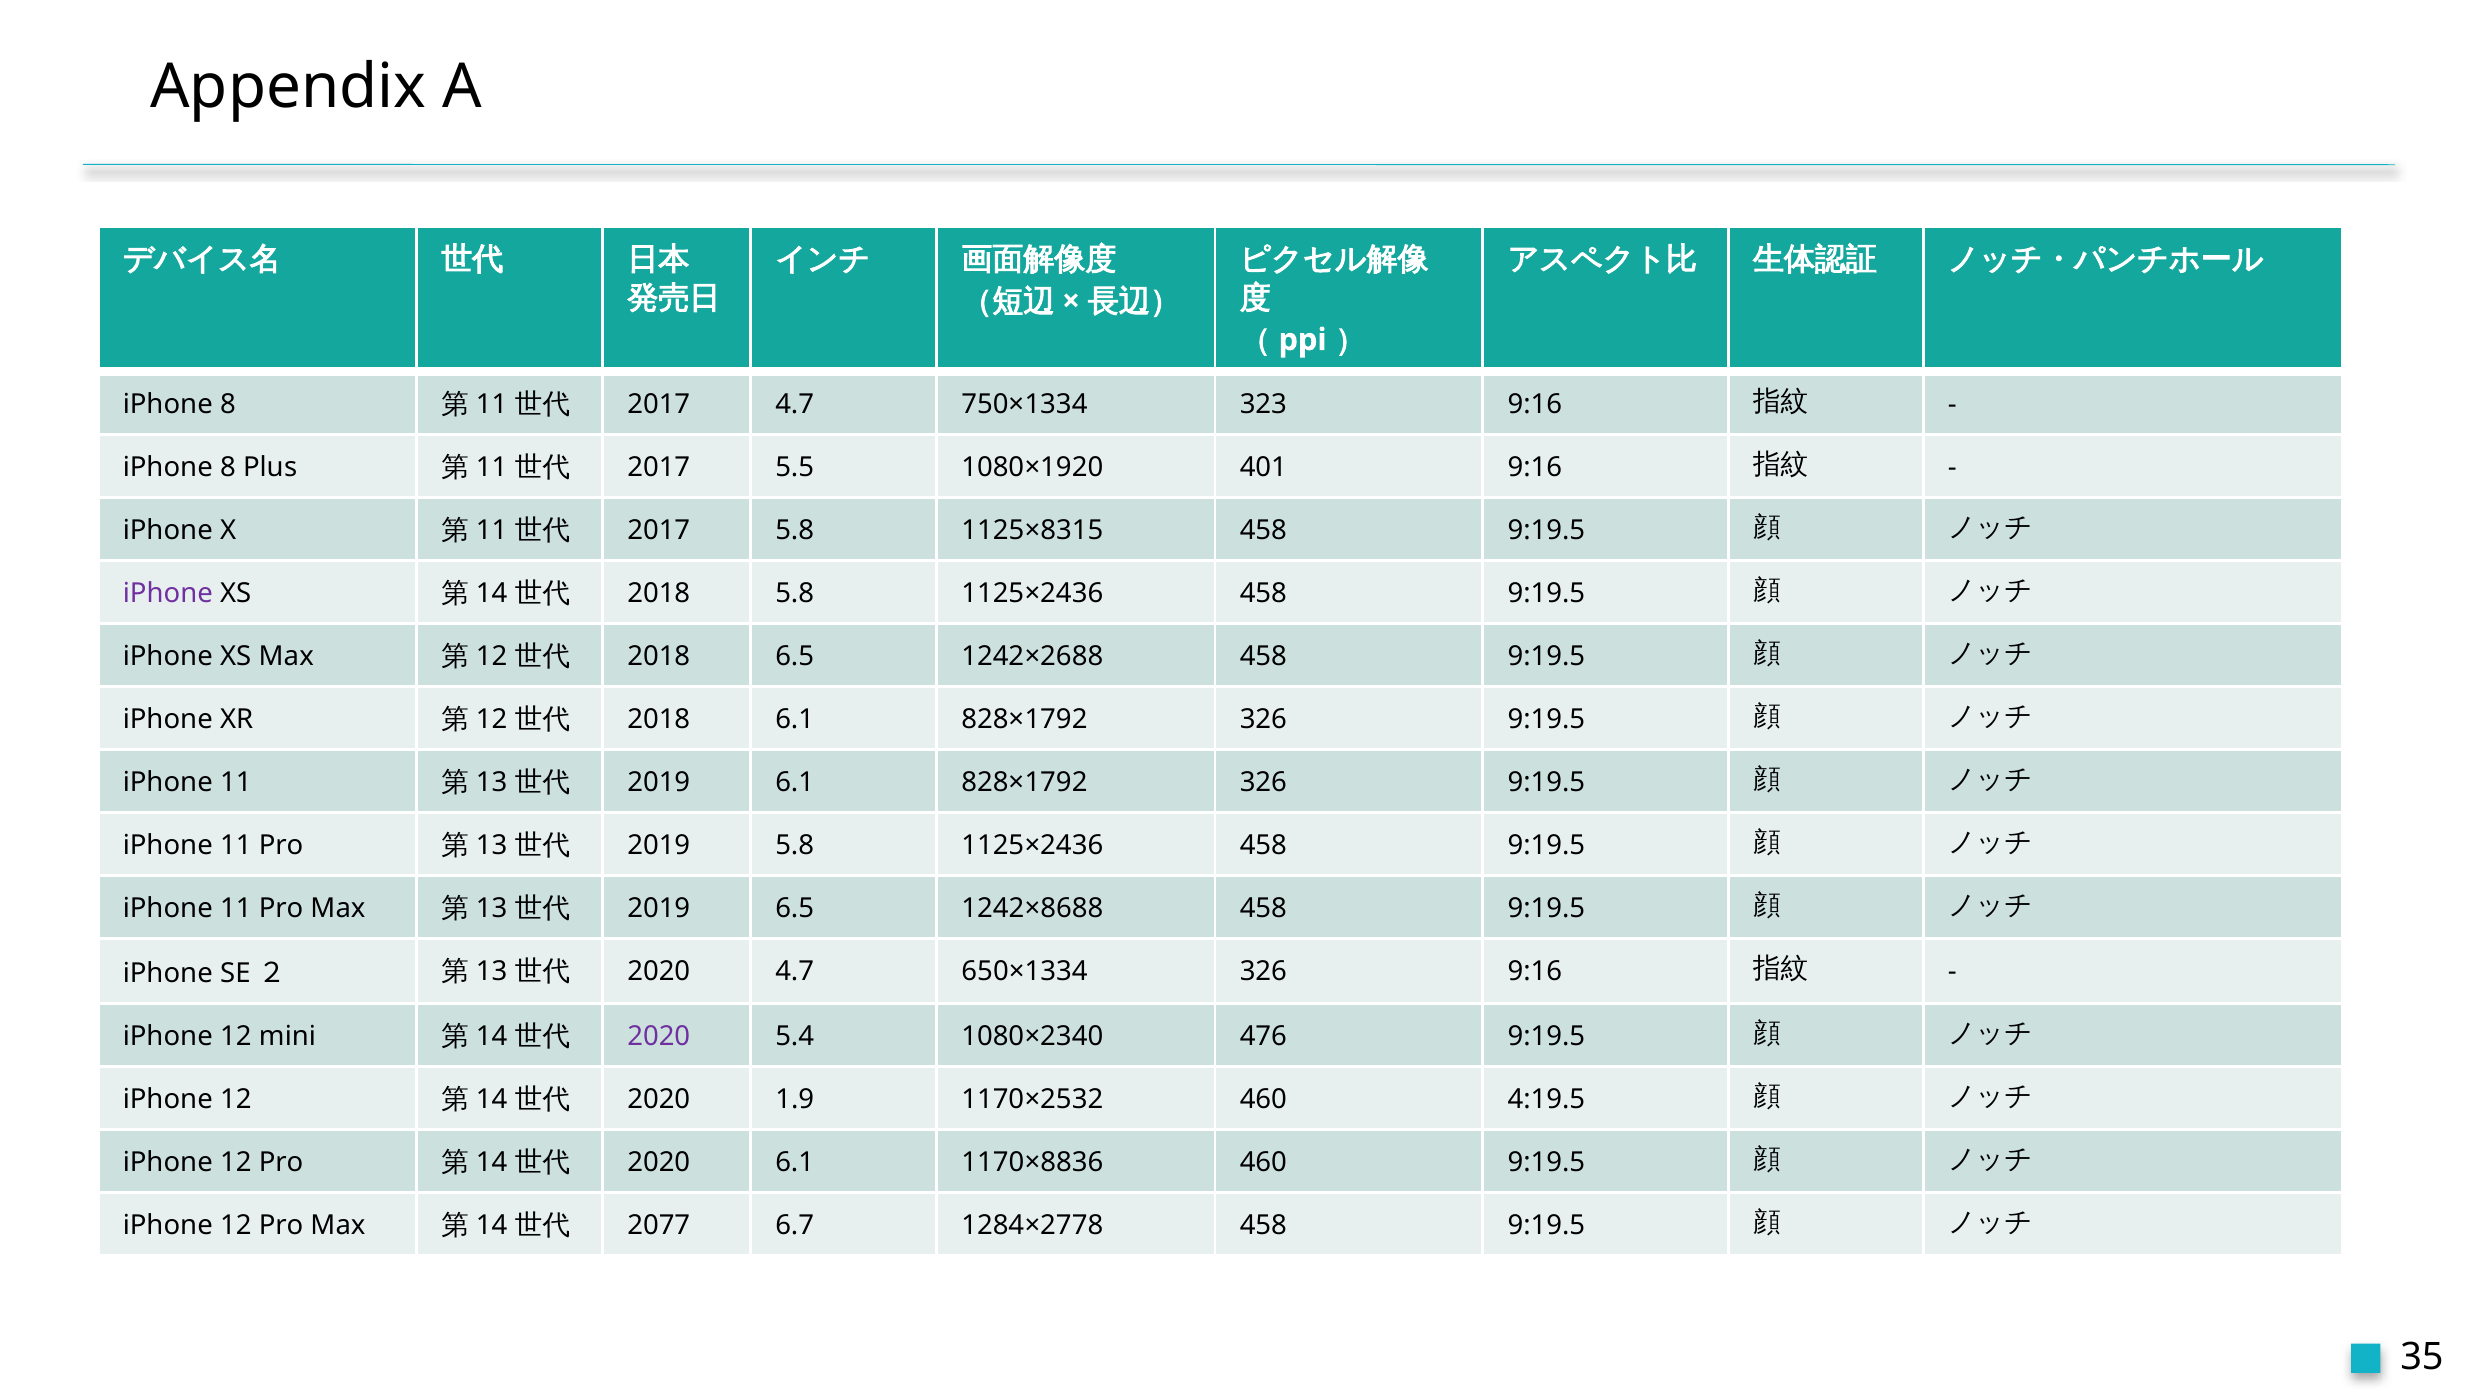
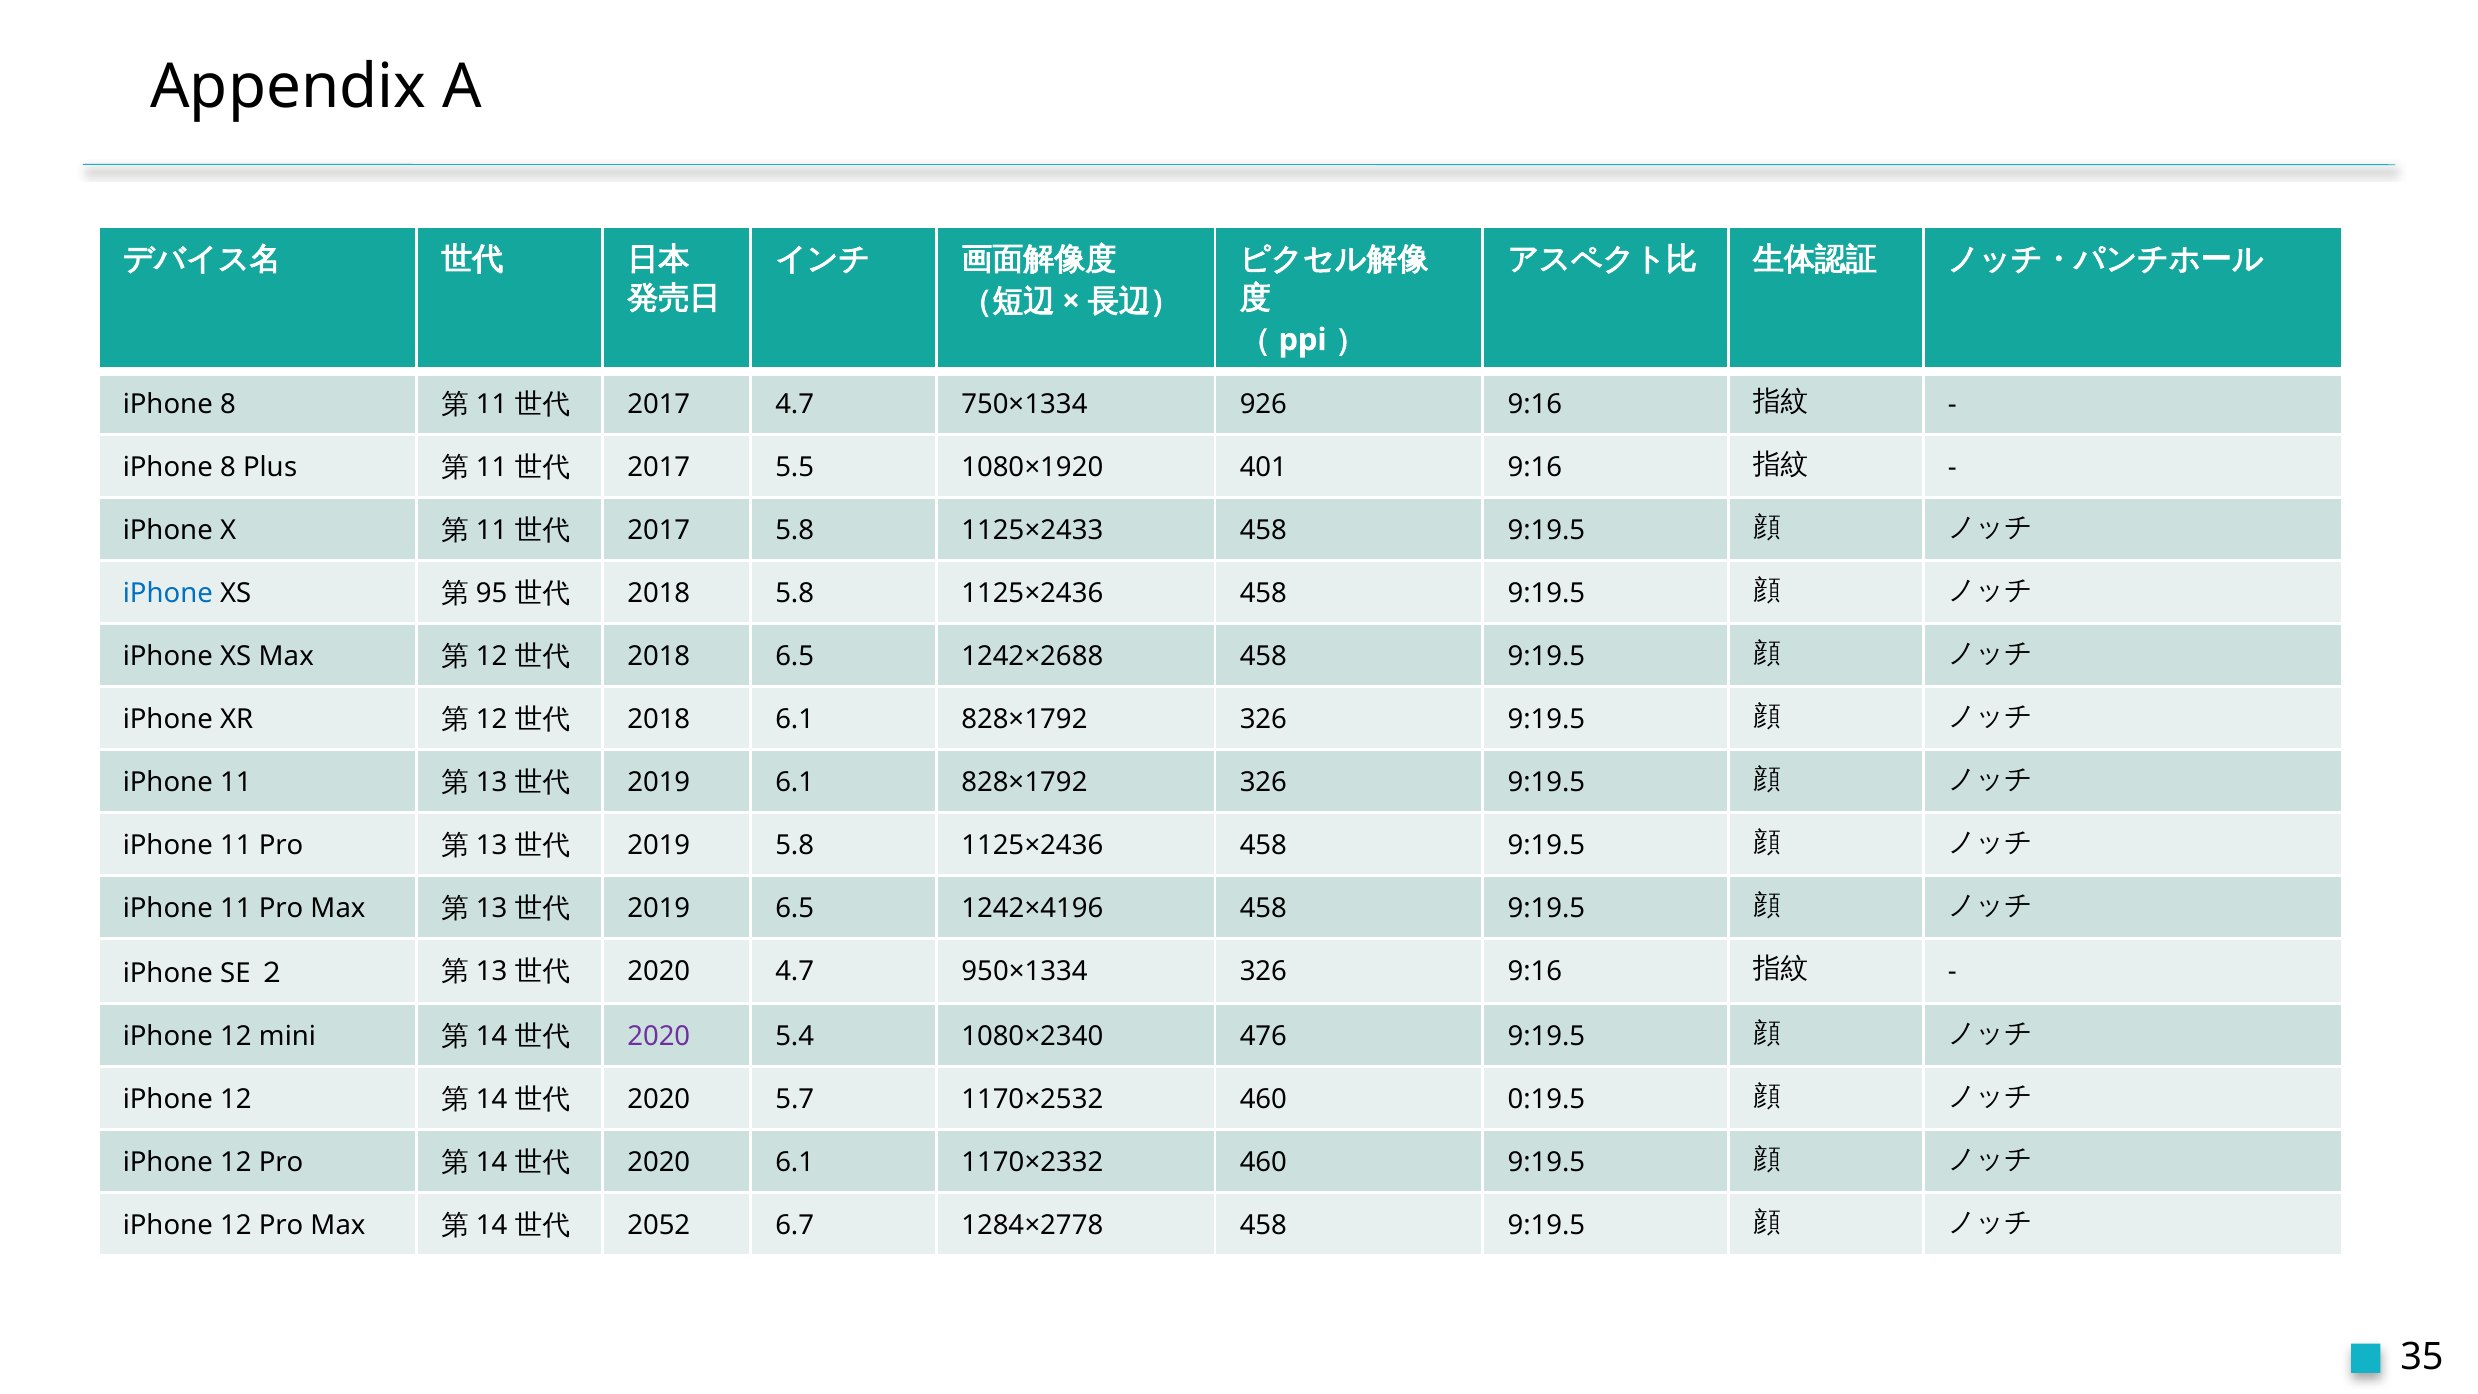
323: 323 -> 926 (1263, 405)
1125×8315: 1125×8315 -> 1125×2433 (1032, 531)
iPhone colour: purple -> blue (168, 594)
14: 14 -> 95 (492, 594)
1242×8688: 1242×8688 -> 1242×4196 (1032, 908)
650×1334: 650×1334 -> 950×1334 (1025, 971)
1.9: 1.9 -> 5.7 (795, 1099)
4:19.5: 4:19.5 -> 0:19.5 (1546, 1099)
1170×8836: 1170×8836 -> 1170×2332 (1032, 1162)
2077: 2077 -> 2052 (659, 1225)
